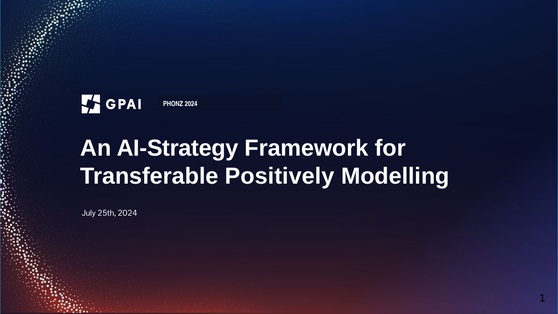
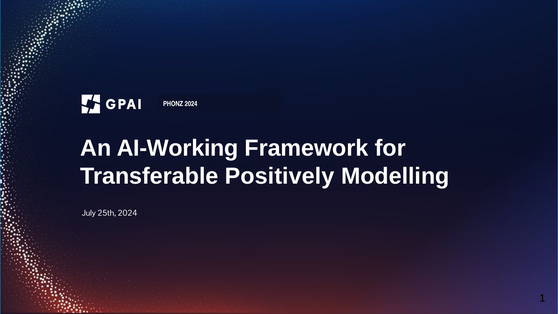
AI-Strategy: AI-Strategy -> AI-Working (178, 148)
